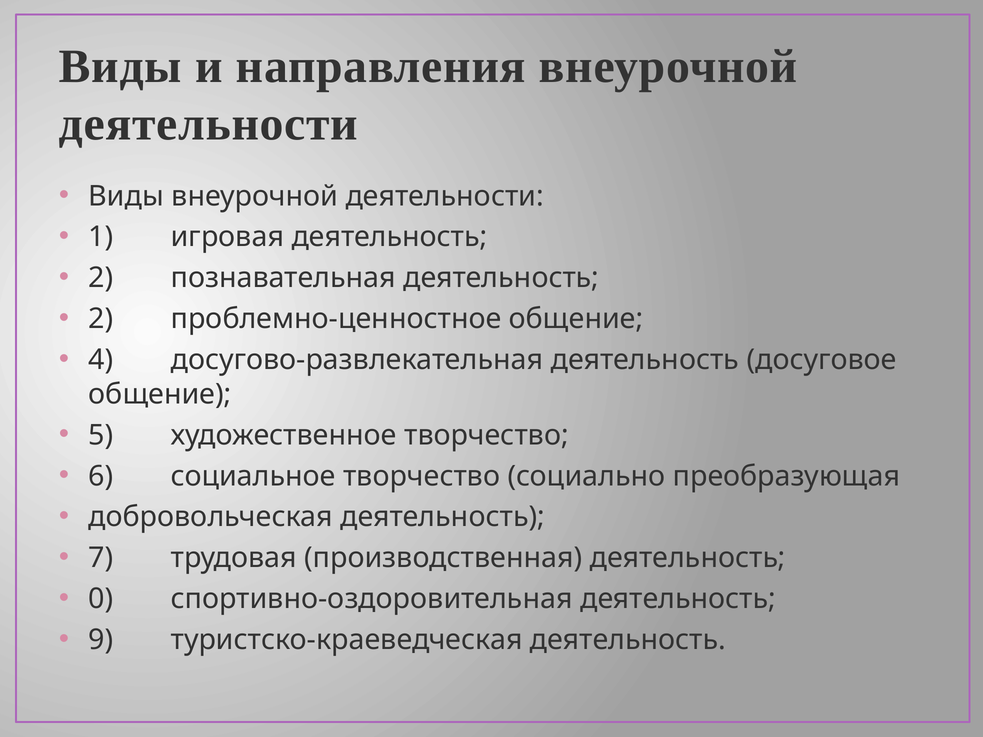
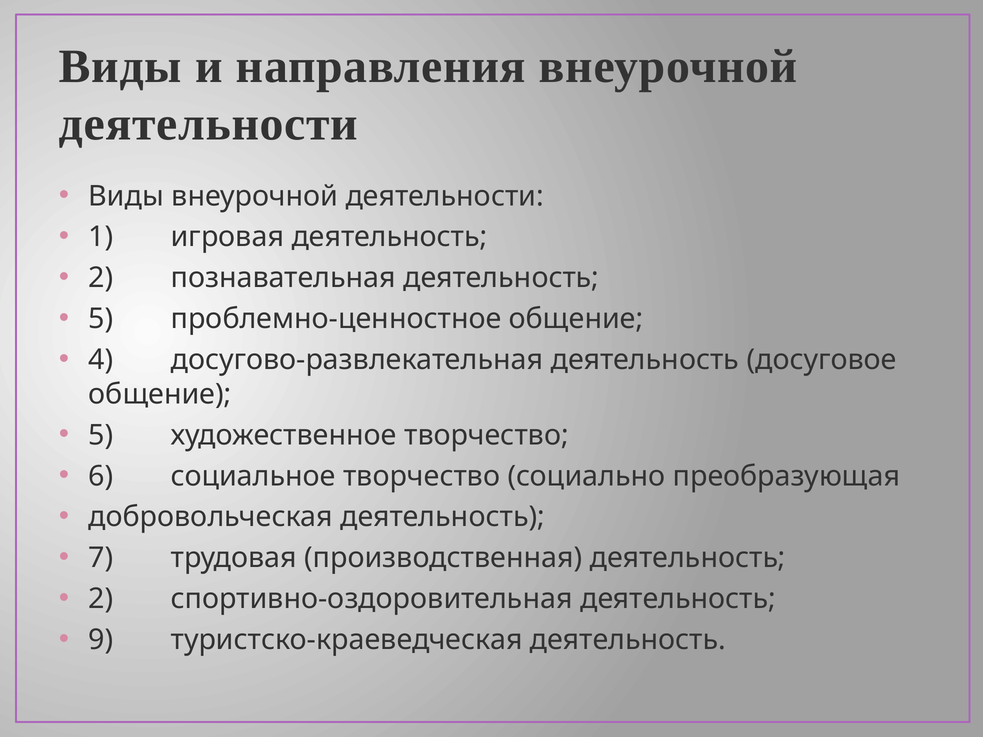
2: 2 -> 5 (101, 319)
0: 0 -> 2 (101, 599)
